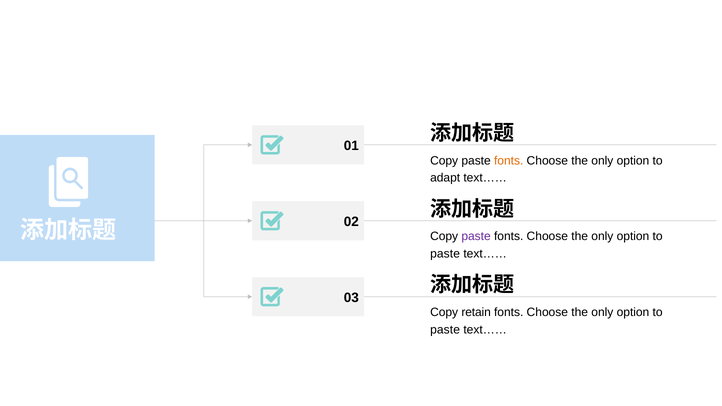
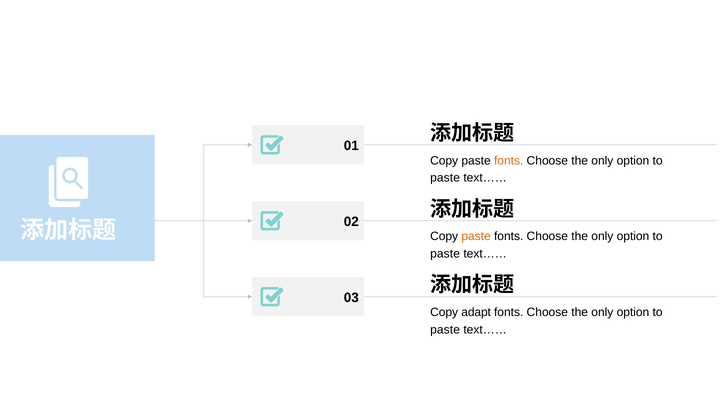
adapt: adapt -> paste (445, 178)
paste colour: purple -> orange (476, 237)
retain: retain -> adapt (476, 313)
